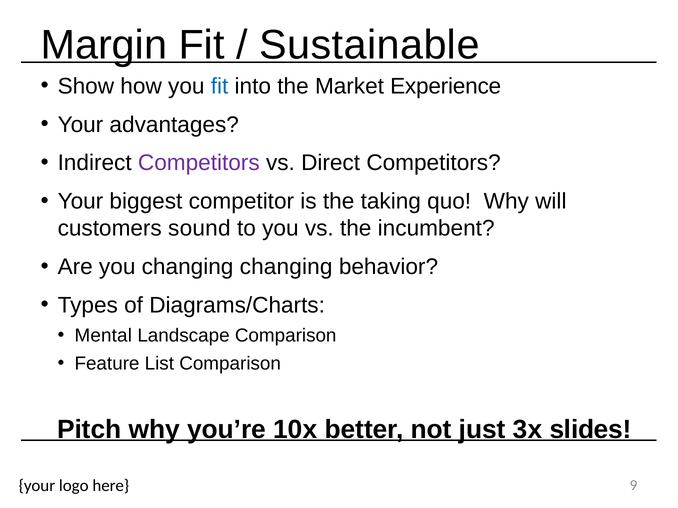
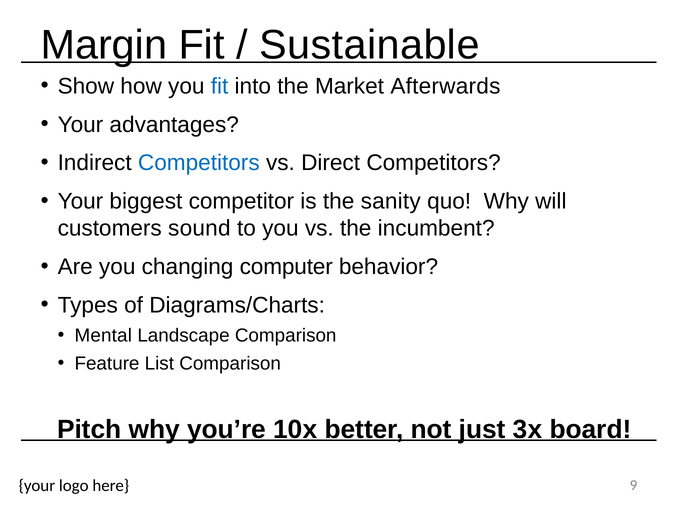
Experience: Experience -> Afterwards (445, 86)
Competitors colour: purple -> blue (199, 163)
taking: taking -> sanity (391, 202)
changing changing: changing -> computer (286, 267)
slides: slides -> board (590, 430)
